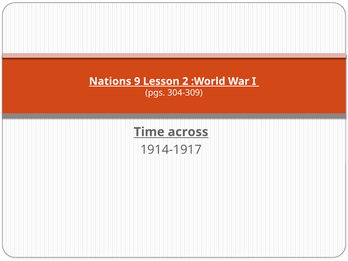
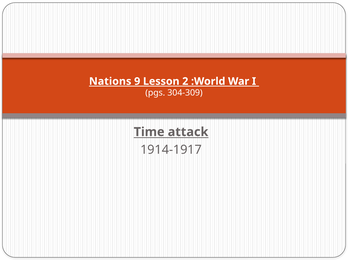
across: across -> attack (188, 132)
